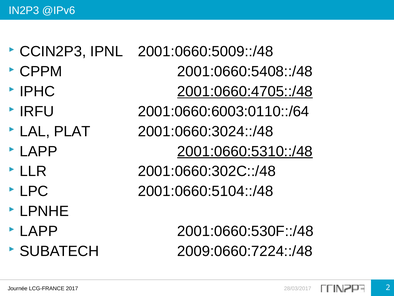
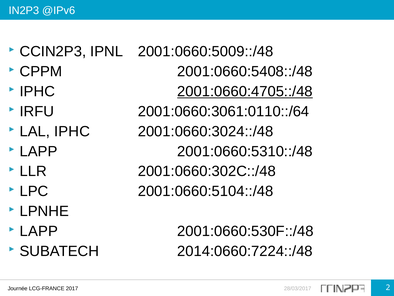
2001:0660:6003:0110::/64: 2001:0660:6003:0110::/64 -> 2001:0660:3061:0110::/64 (224, 111)
LAL PLAT: PLAT -> IPHC (72, 131)
2001:0660:5310::/48 underline: present -> none (245, 151)
2009:0660:7224::/48: 2009:0660:7224::/48 -> 2014:0660:7224::/48 (245, 251)
